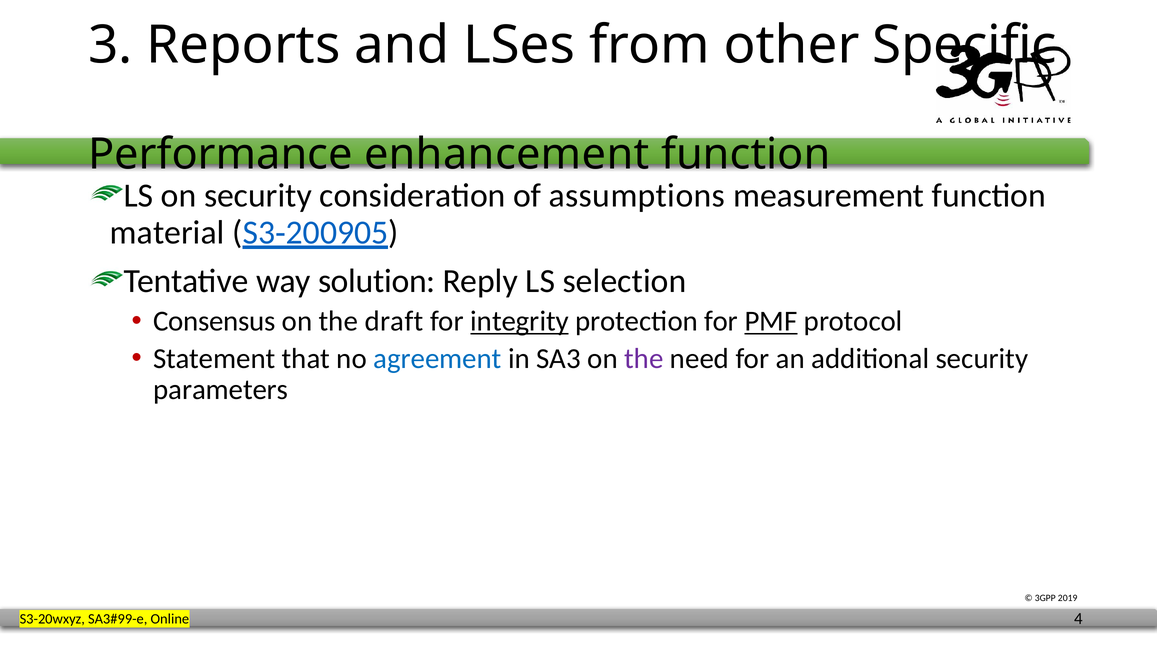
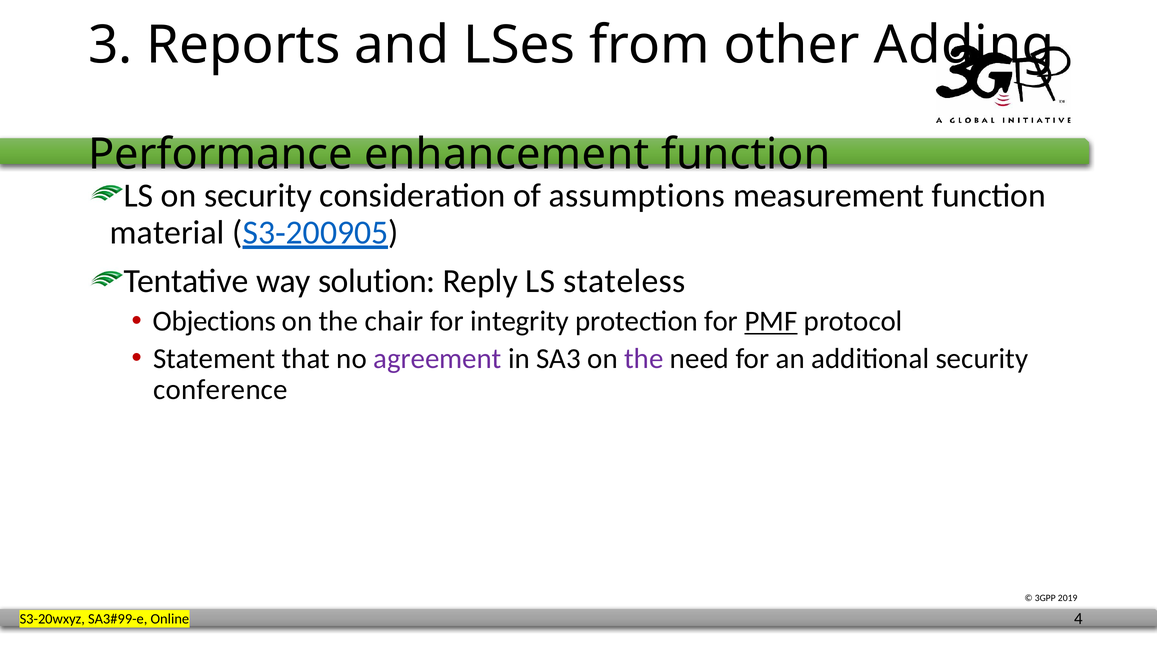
Specific: Specific -> Adding (964, 45)
selection: selection -> stateless (624, 281)
Consensus: Consensus -> Objections (214, 321)
draft: draft -> chair (394, 321)
integrity underline: present -> none (520, 321)
agreement colour: blue -> purple (437, 358)
parameters: parameters -> conference (221, 390)
